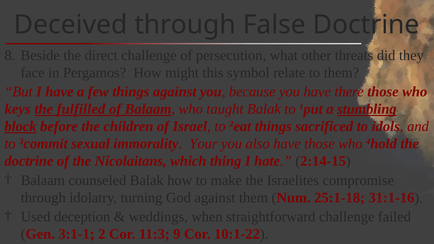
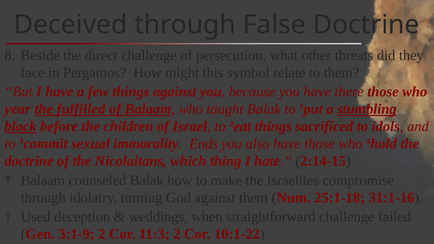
keys: keys -> year (18, 109)
Your: Your -> Ends (204, 144)
3:1-1: 3:1-1 -> 3:1-9 (77, 234)
11:3 9: 9 -> 2 (177, 234)
